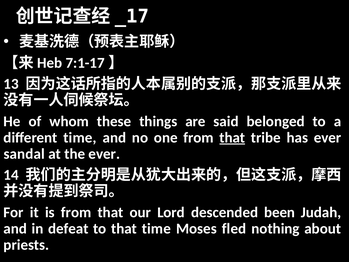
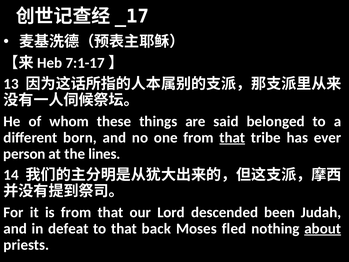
different time: time -> born (80, 137)
sandal: sandal -> person (24, 154)
the ever: ever -> lines (104, 154)
that time: time -> back (156, 228)
about underline: none -> present (323, 228)
